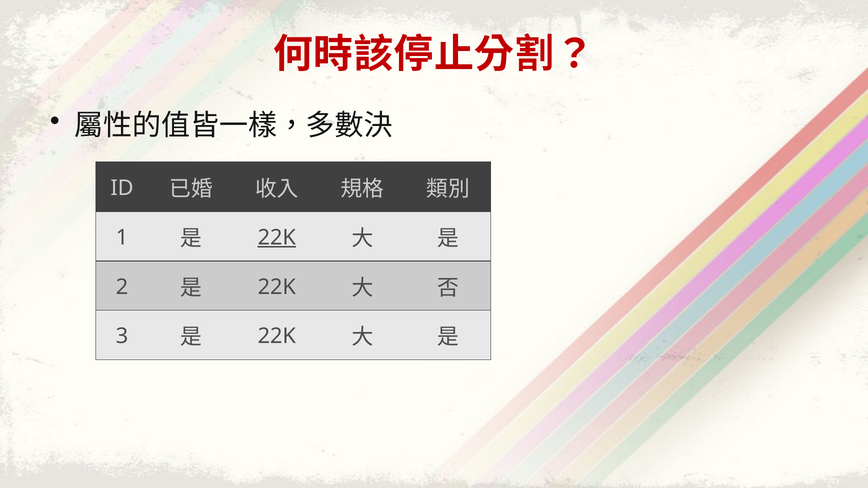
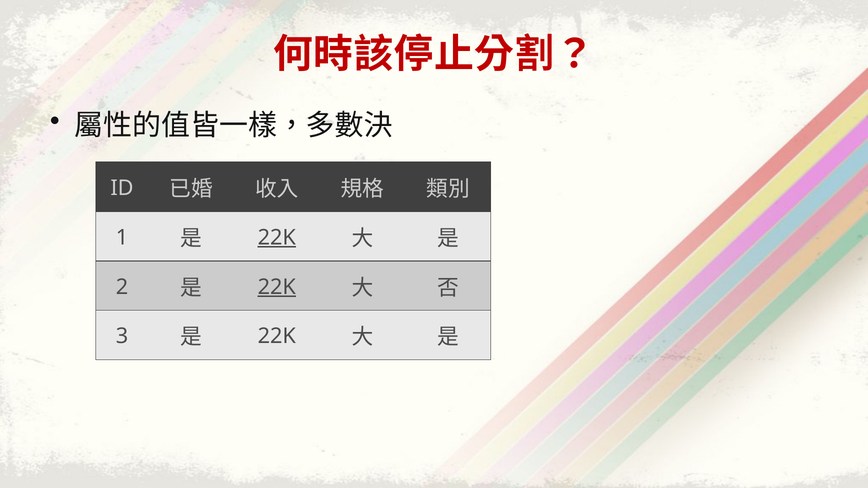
22K underline: none -> present (277, 287)
